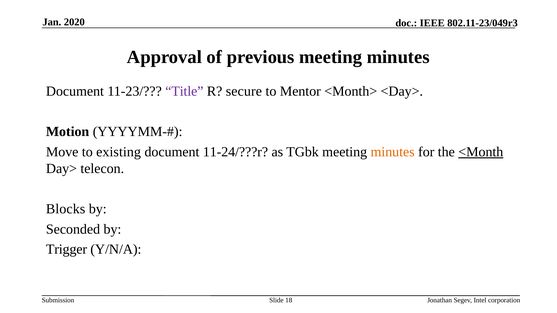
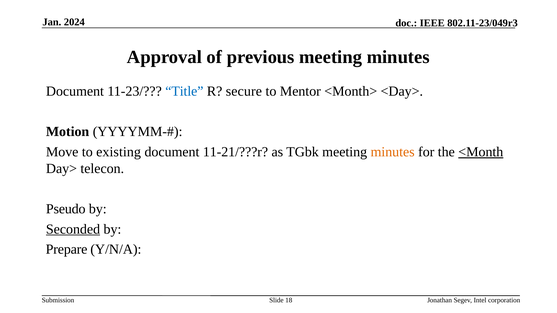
2020: 2020 -> 2024 (74, 22)
Title colour: purple -> blue (184, 91)
11-24/???r: 11-24/???r -> 11-21/???r (235, 152)
Blocks: Blocks -> Pseudo (66, 209)
Seconded underline: none -> present (73, 229)
Trigger: Trigger -> Prepare (67, 250)
